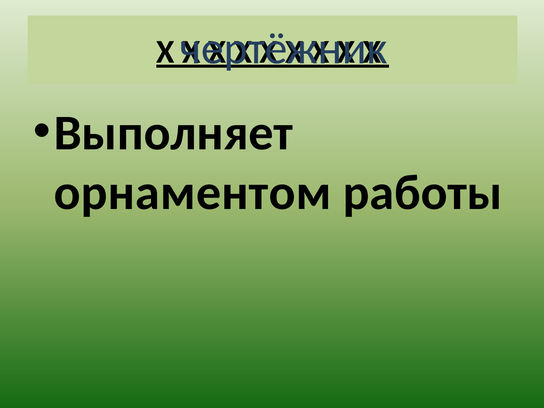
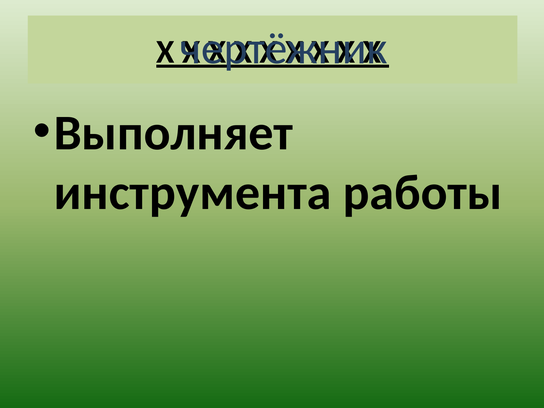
орнаментом: орнаментом -> инструмента (193, 193)
